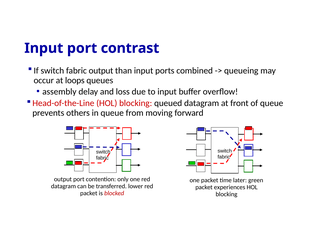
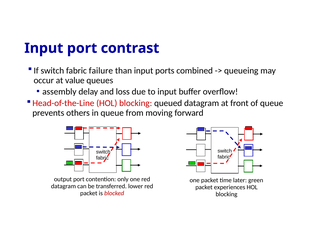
fabric output: output -> failure (101, 70)
loops: loops -> value (75, 80)
